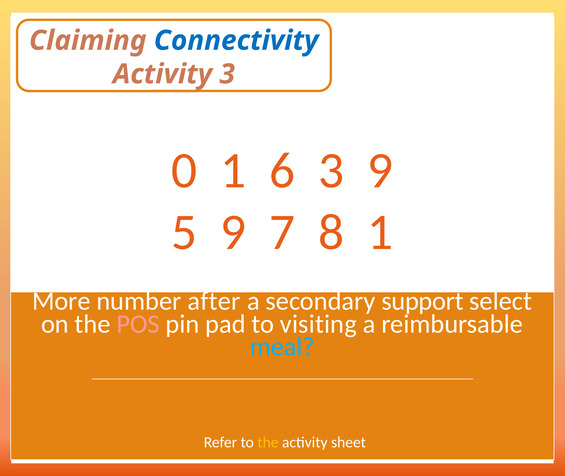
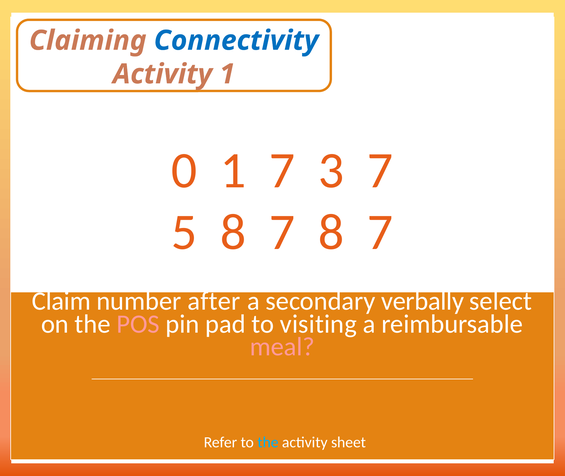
Activity 3: 3 -> 1 (227, 74)
1 6: 6 -> 7 (282, 170)
3 9: 9 -> 7 (380, 170)
5 9: 9 -> 8 (233, 232)
7 8 1: 1 -> 7 (380, 232)
More: More -> Claim (61, 301)
support: support -> verbally (422, 301)
meal colour: light blue -> pink (282, 346)
the colour: yellow -> light blue (268, 442)
